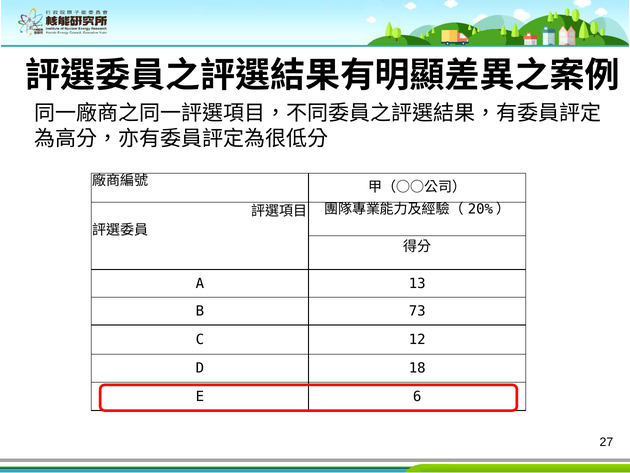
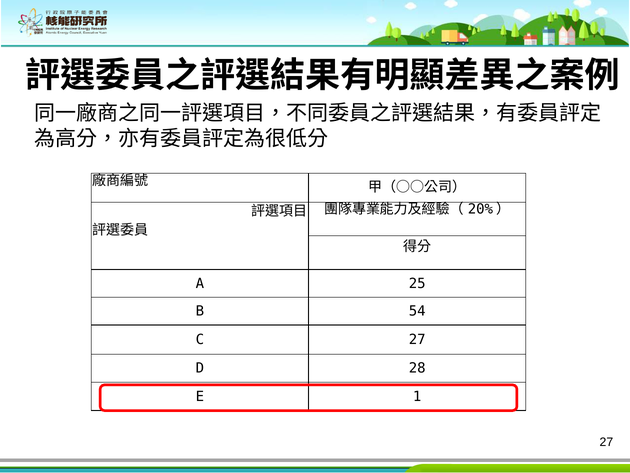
13: 13 -> 25 (417, 283)
73: 73 -> 54 (417, 311)
C 12: 12 -> 27 (417, 339)
18: 18 -> 28 (417, 368)
6: 6 -> 1 (417, 396)
